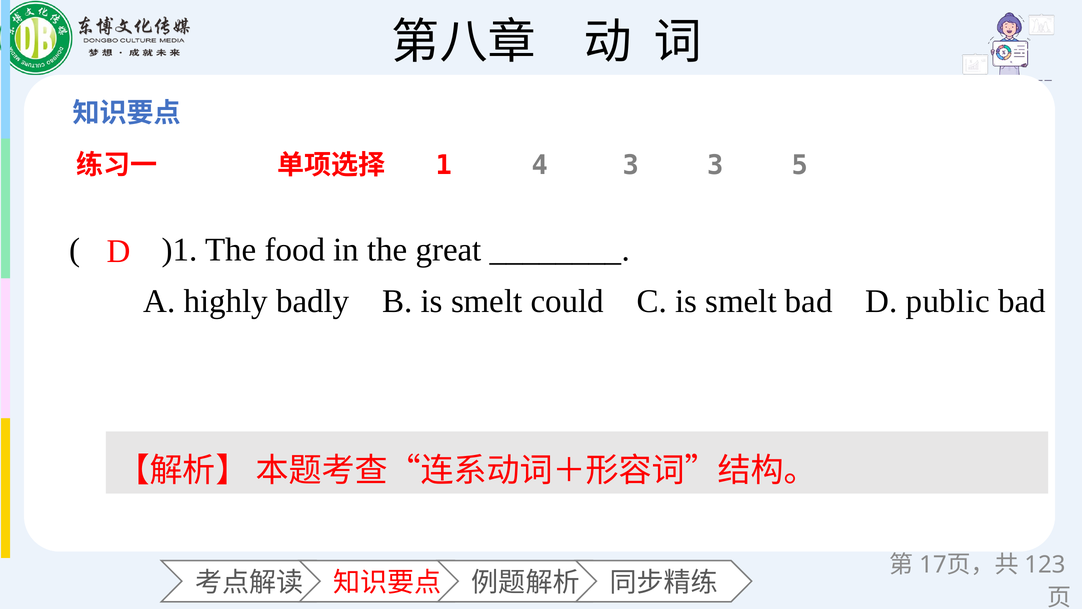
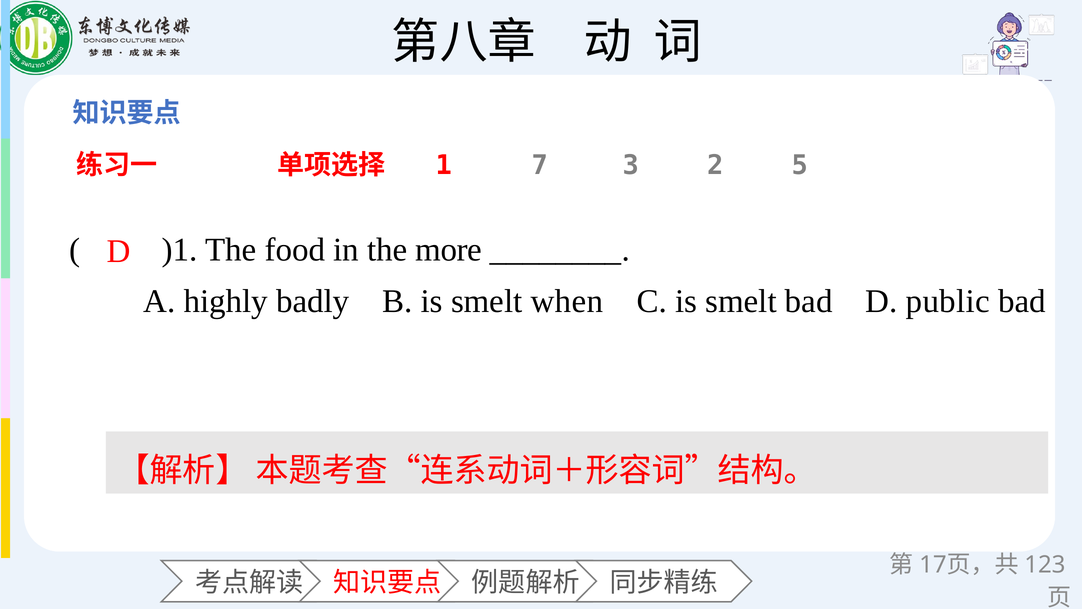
4: 4 -> 7 (540, 165)
3 3: 3 -> 2 (715, 165)
great: great -> more (449, 250)
could: could -> when (567, 301)
